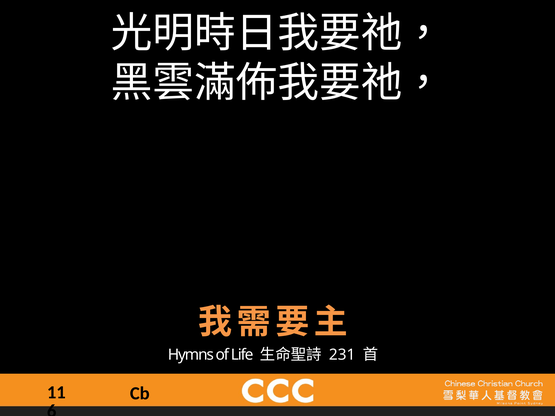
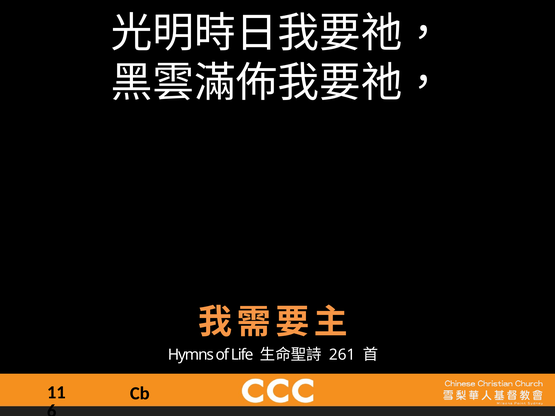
231: 231 -> 261 (342, 355)
